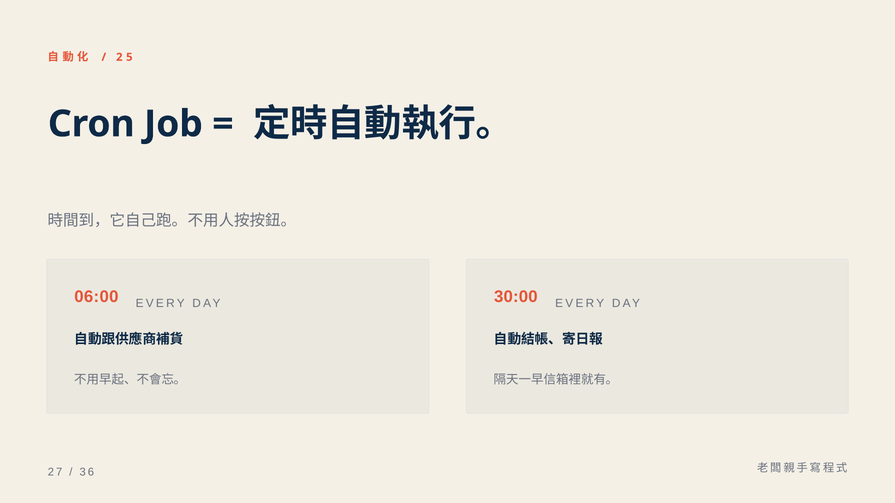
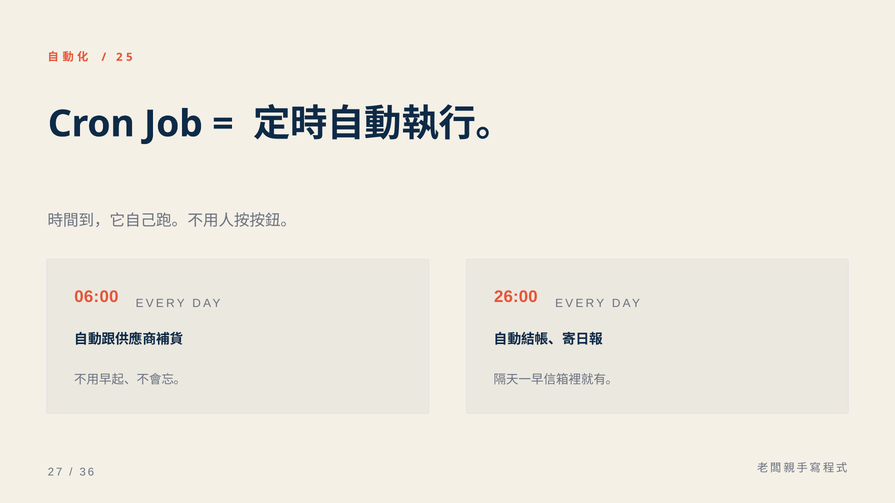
30:00: 30:00 -> 26:00 (516, 297)
